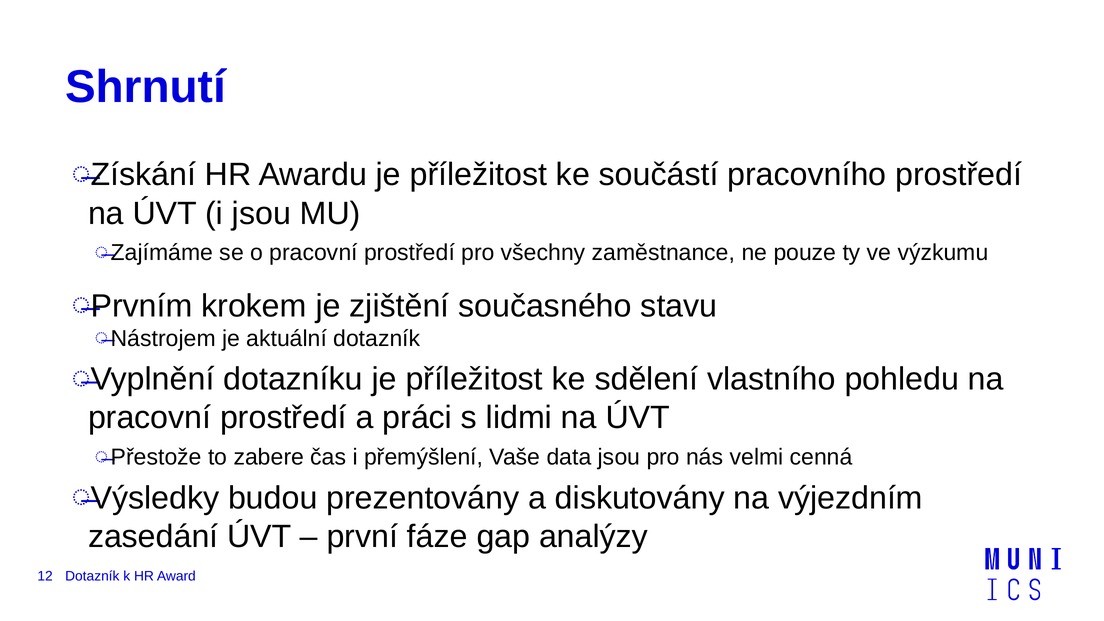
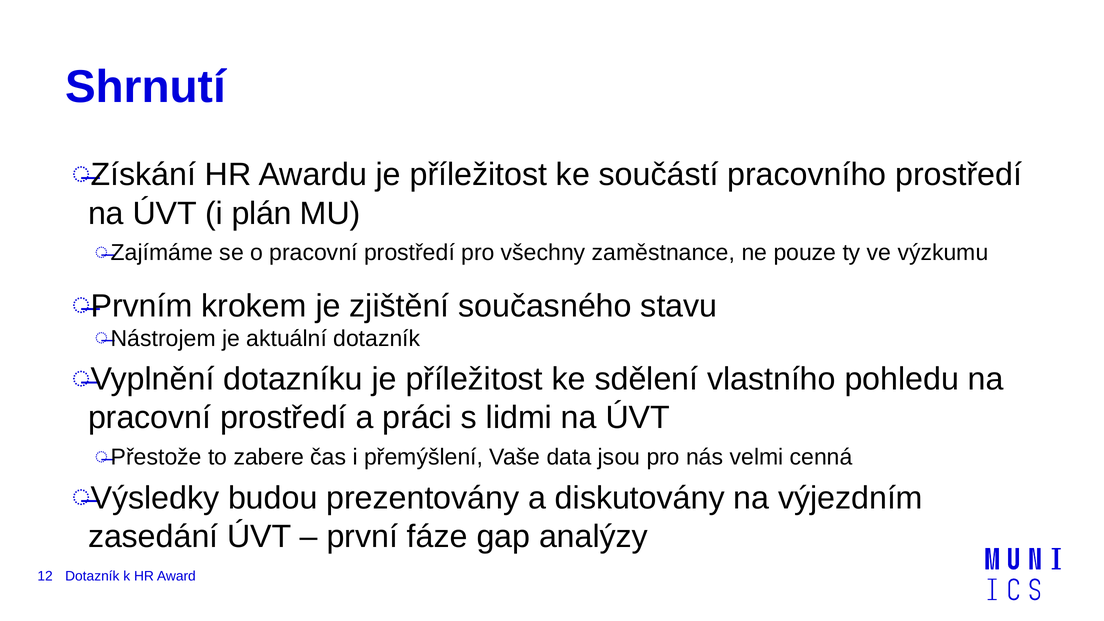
i jsou: jsou -> plán (262, 213)
